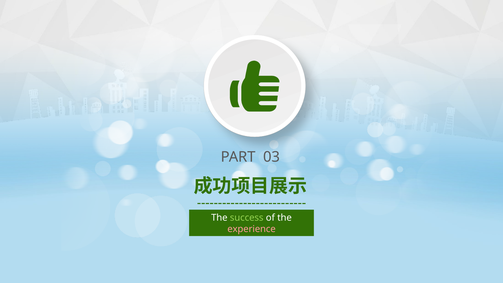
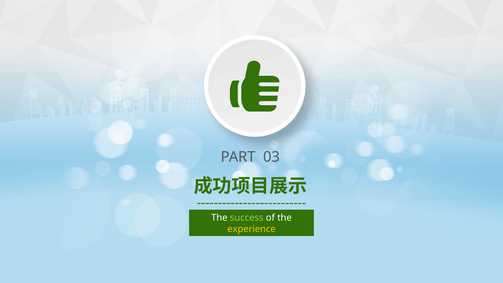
experience colour: pink -> yellow (252, 229)
